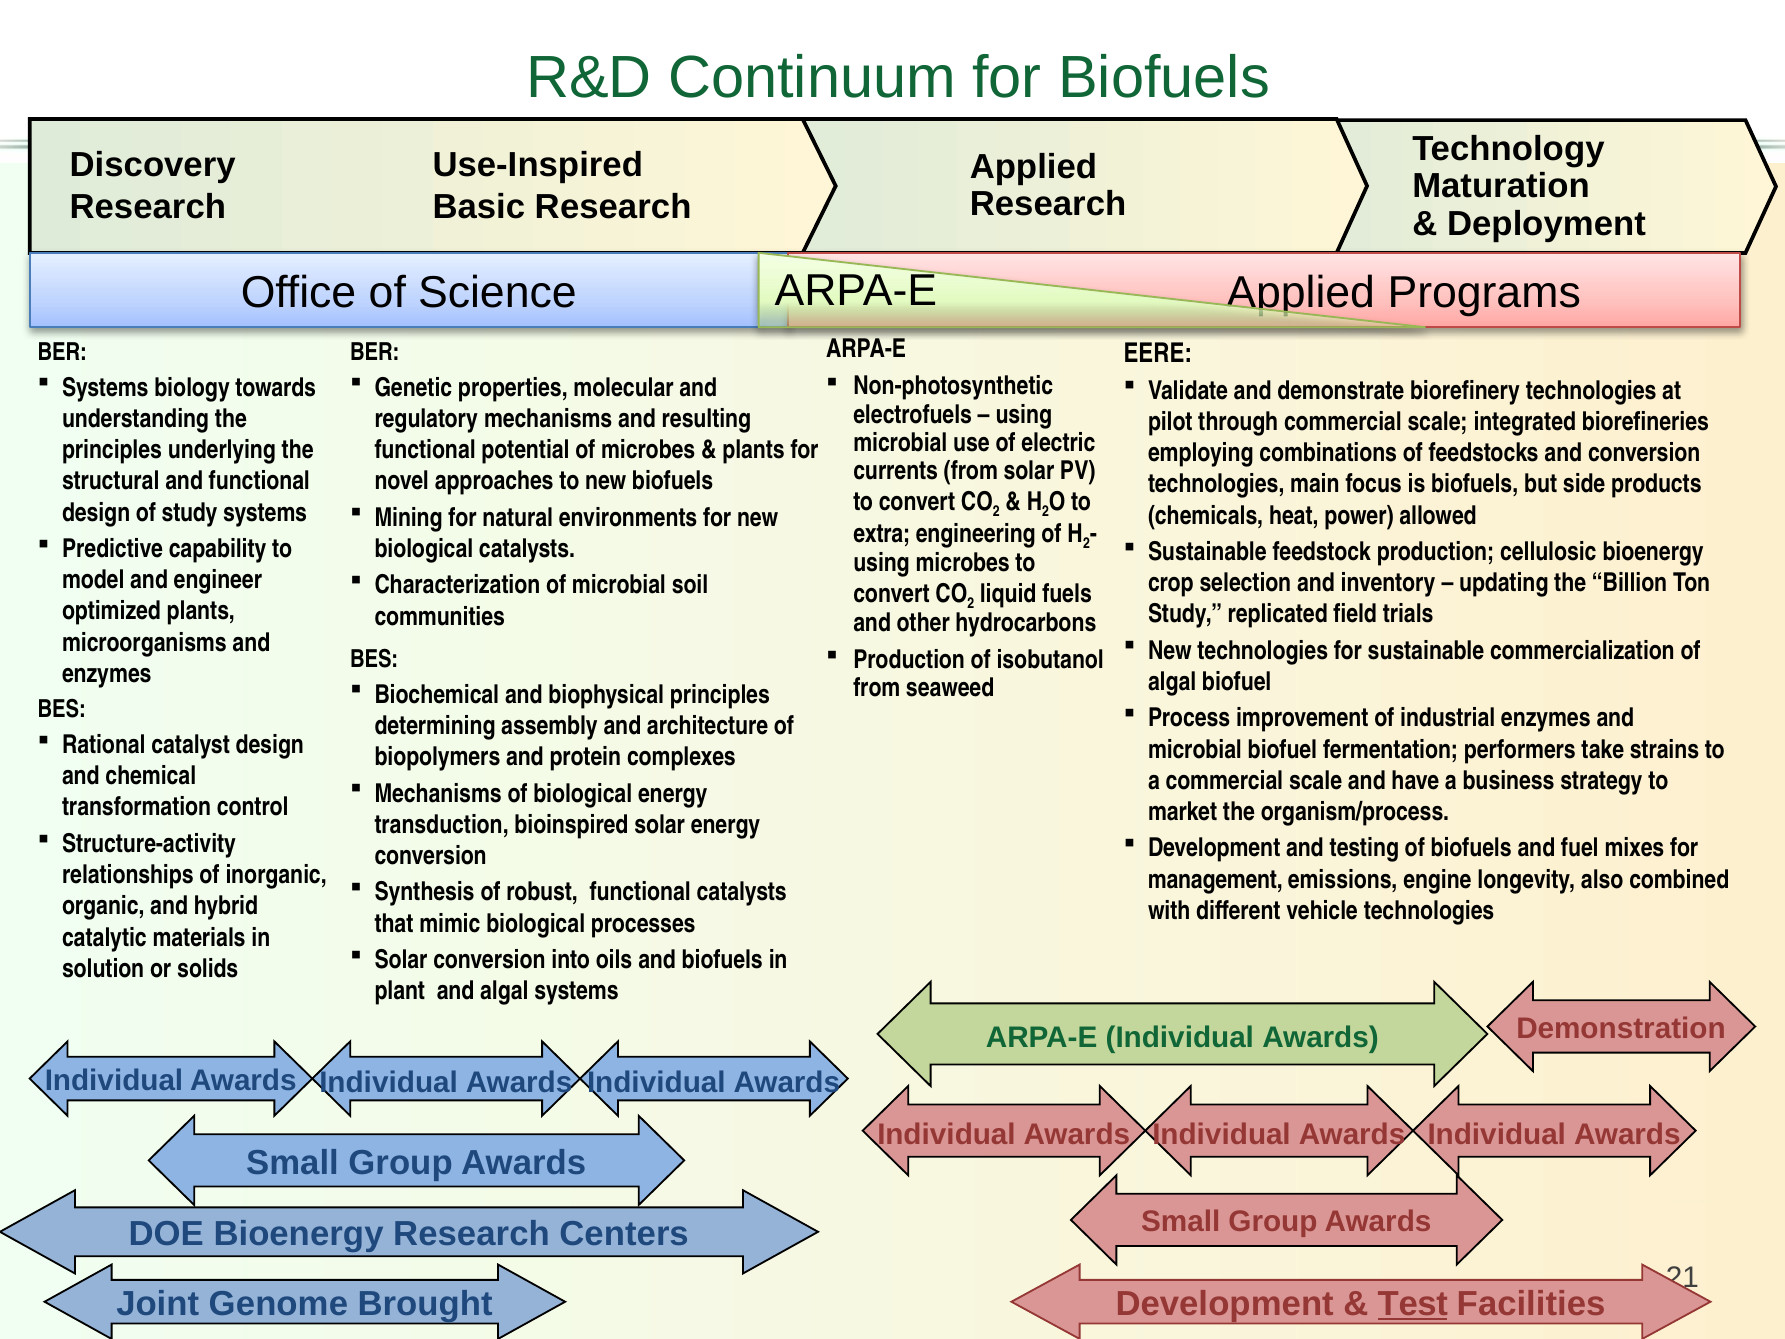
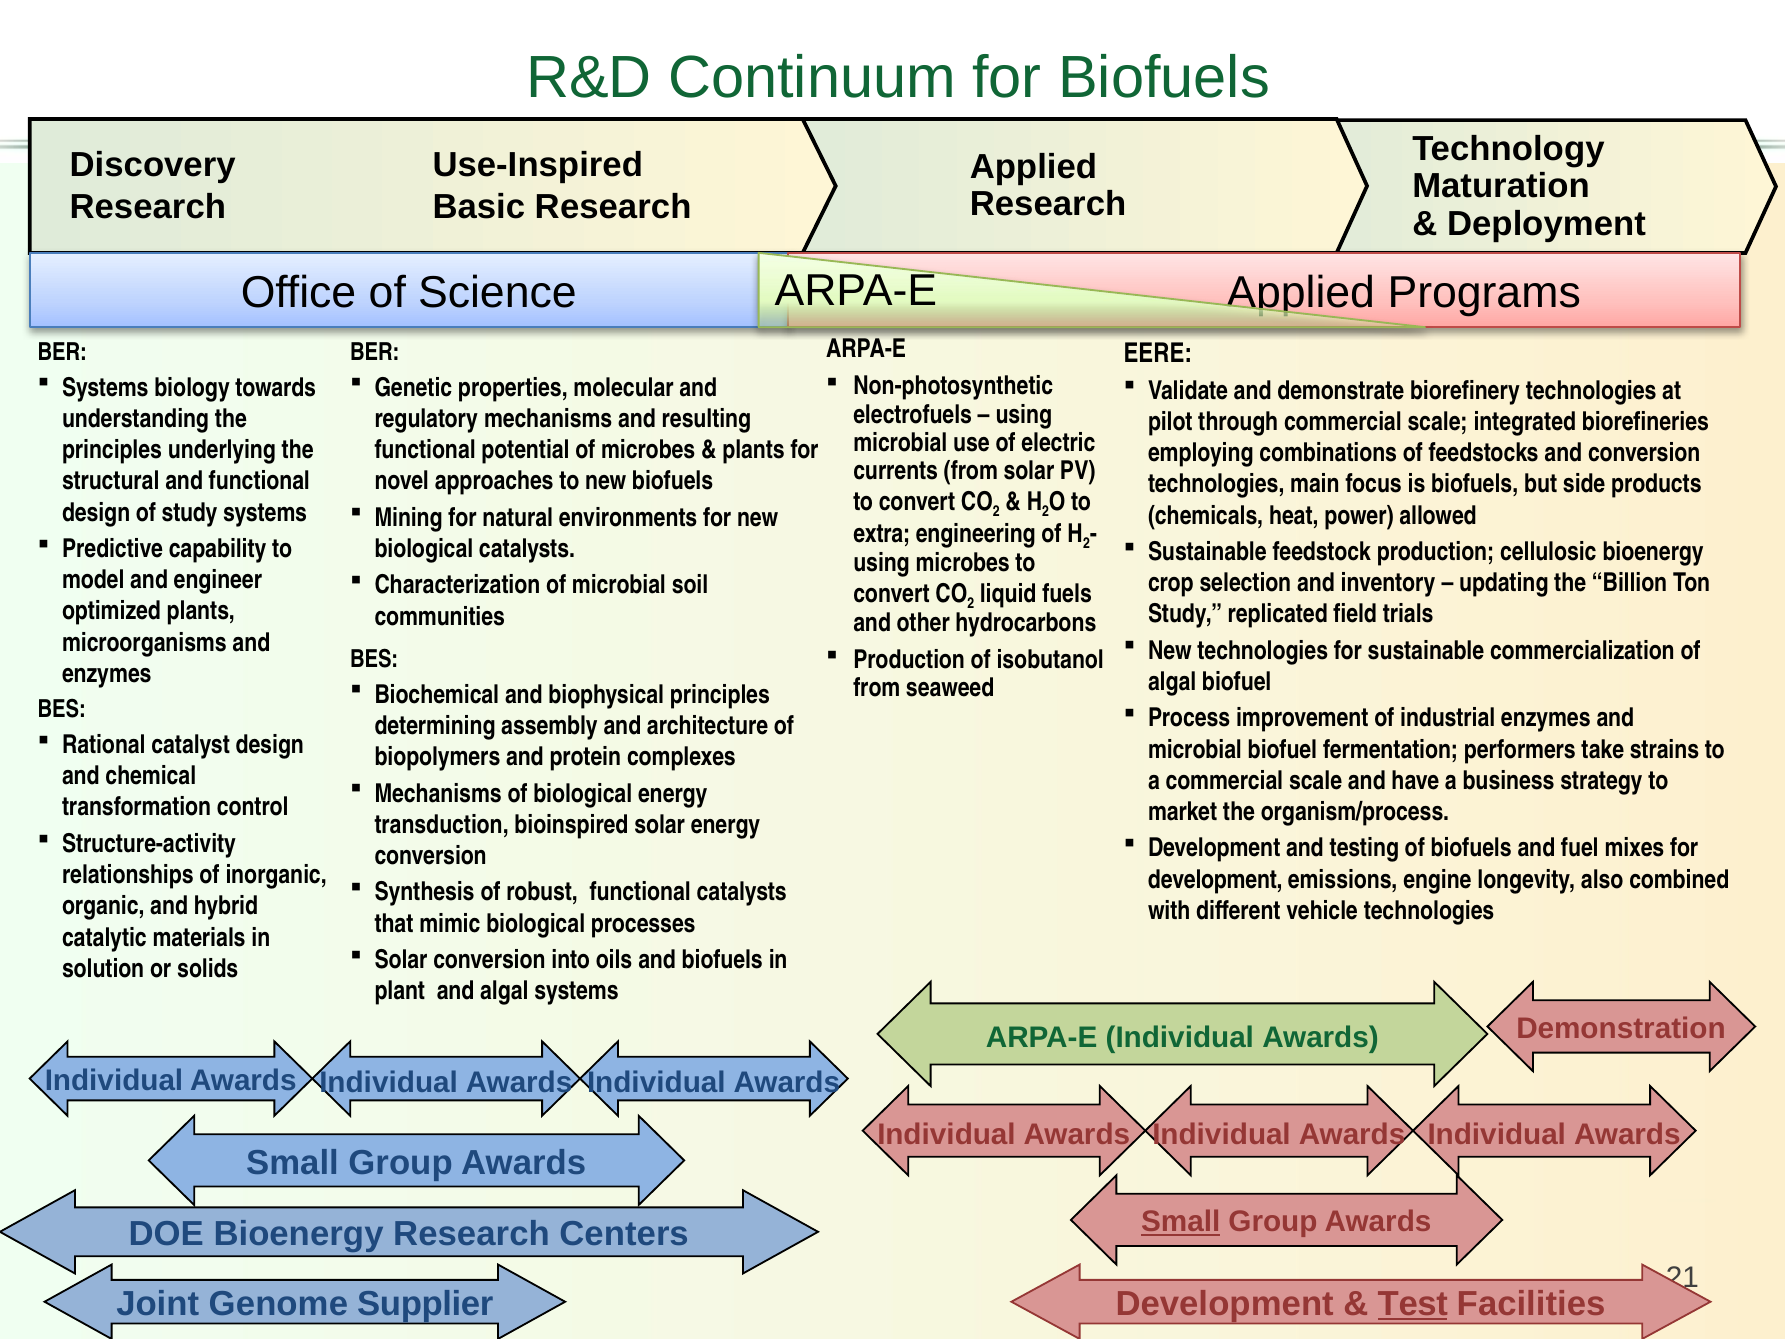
management: management -> development (1215, 879)
Small underline: none -> present (1181, 1222)
Brought: Brought -> Supplier (425, 1304)
